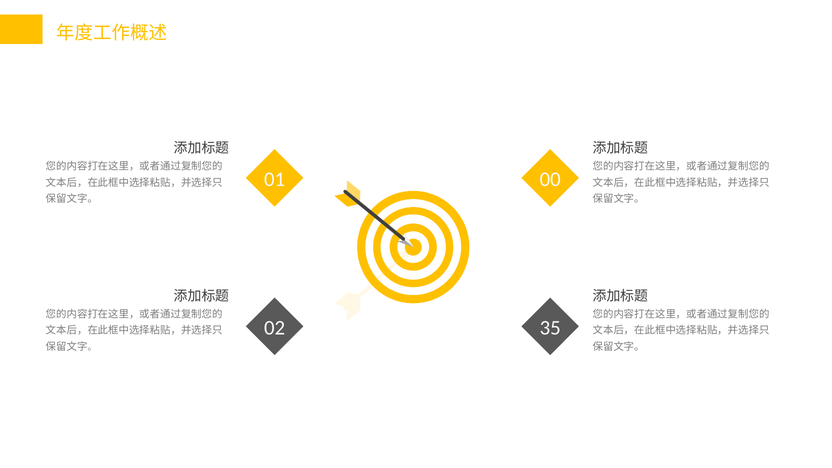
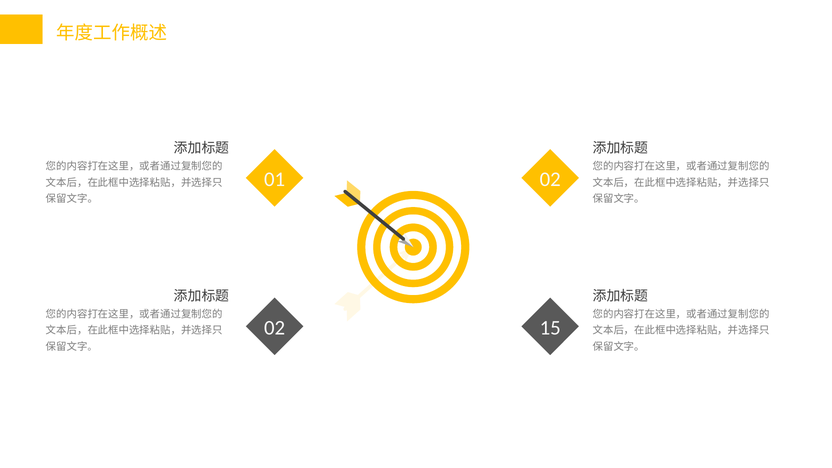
01 00: 00 -> 02 (550, 179)
35: 35 -> 15 (550, 328)
